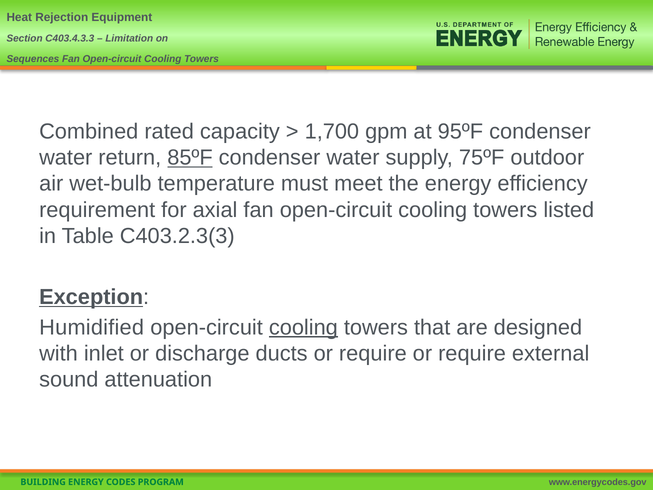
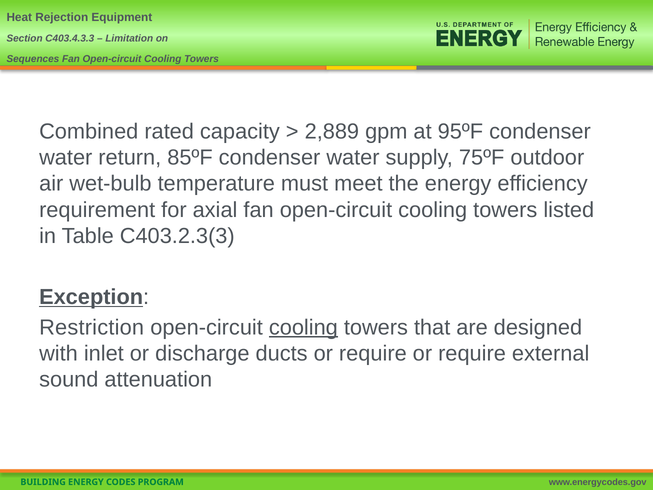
1,700: 1,700 -> 2,889 (332, 131)
85ºF underline: present -> none (190, 158)
Humidified: Humidified -> Restriction (92, 327)
